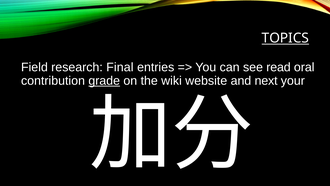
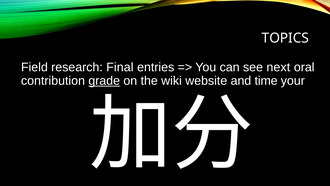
TOPICS underline: present -> none (285, 38)
read: read -> next (278, 67)
next: next -> time (266, 81)
